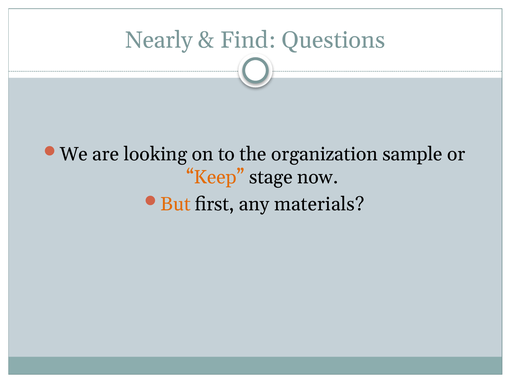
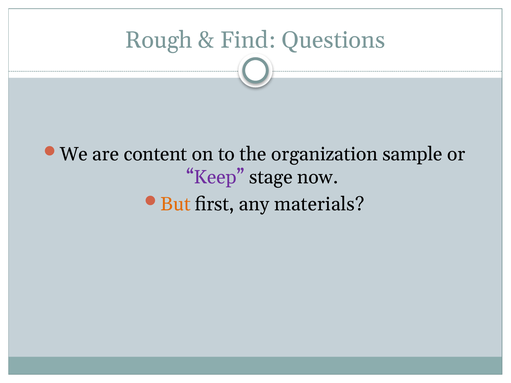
Nearly: Nearly -> Rough (159, 40)
looking: looking -> content (156, 154)
Keep colour: orange -> purple (215, 177)
